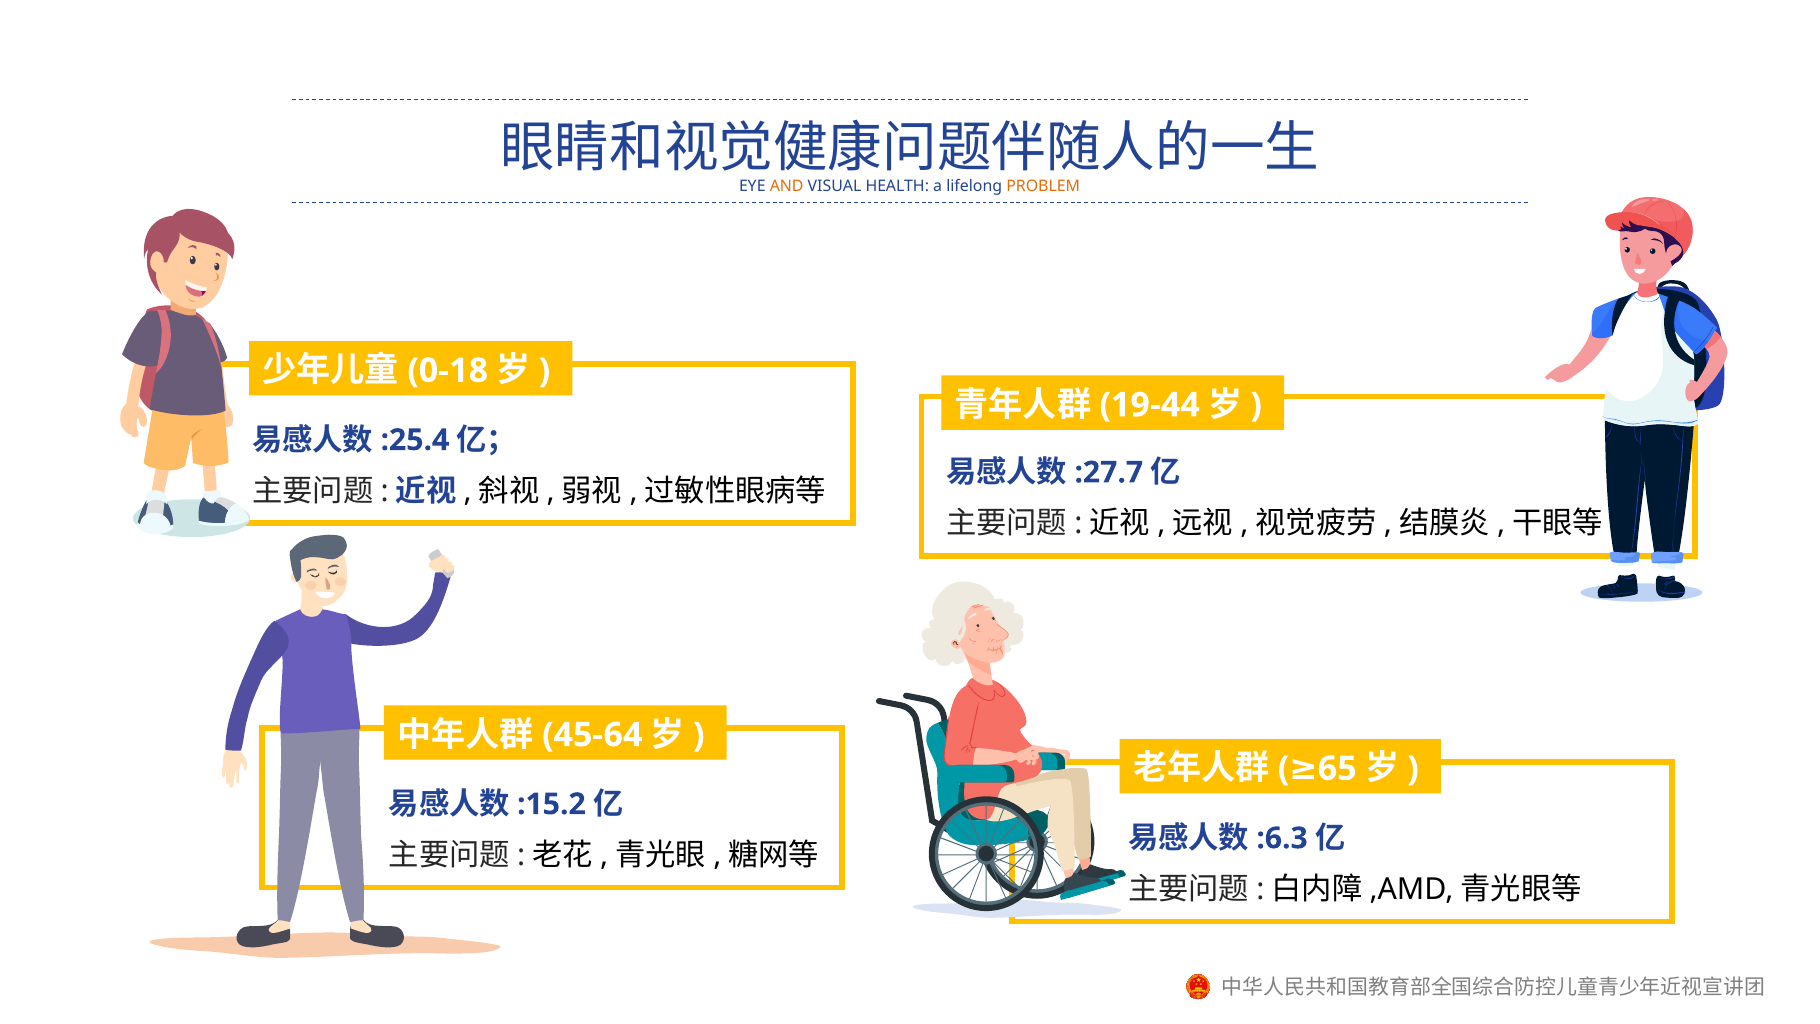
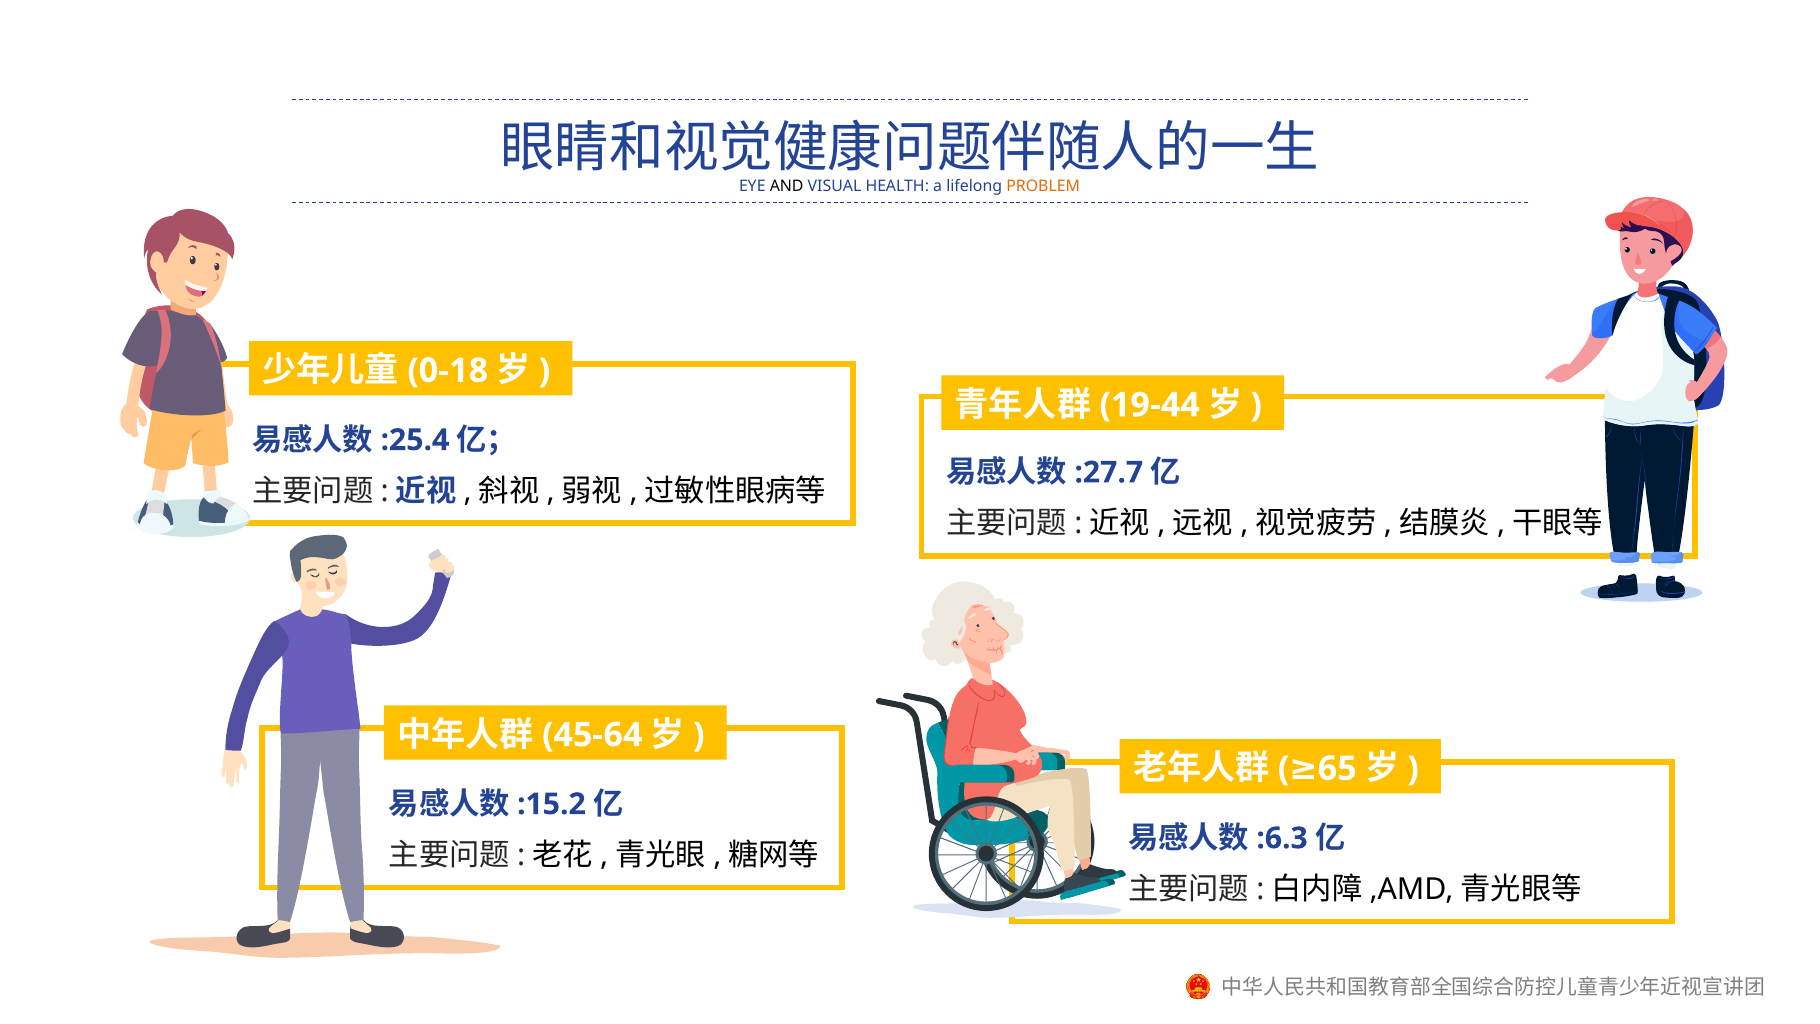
AND colour: orange -> black (787, 187)
